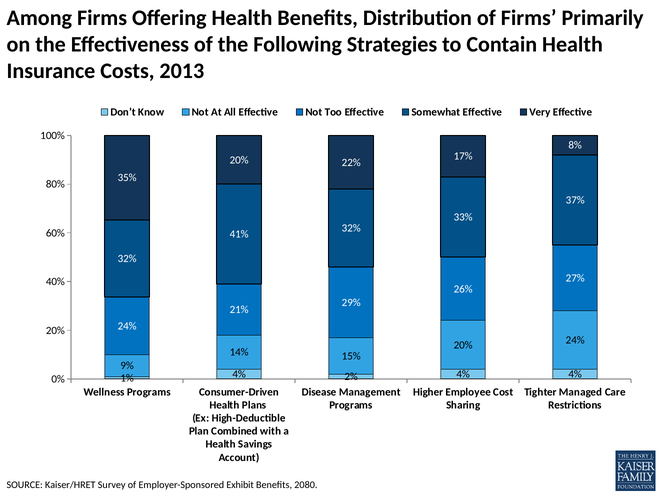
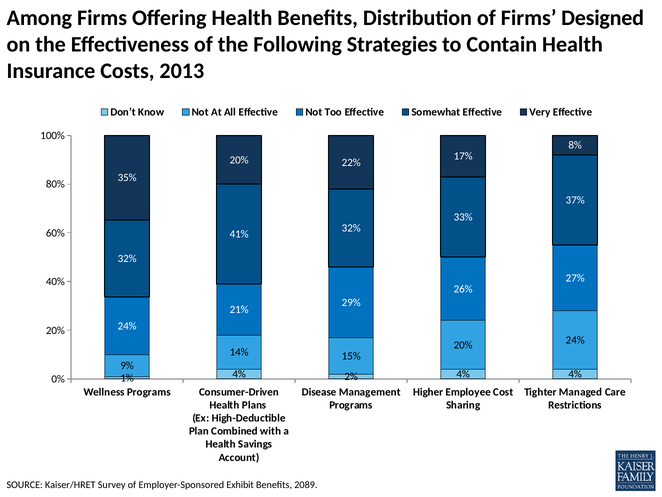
Primarily: Primarily -> Designed (603, 18)
2080: 2080 -> 2089 (306, 484)
